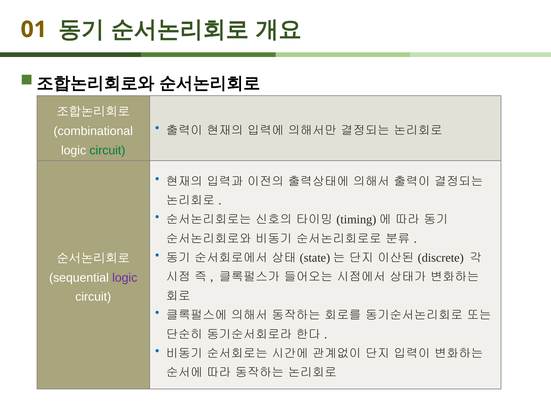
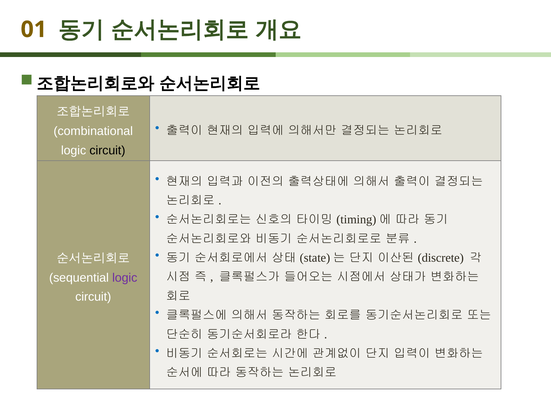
circuit colour: green -> black (107, 150)
